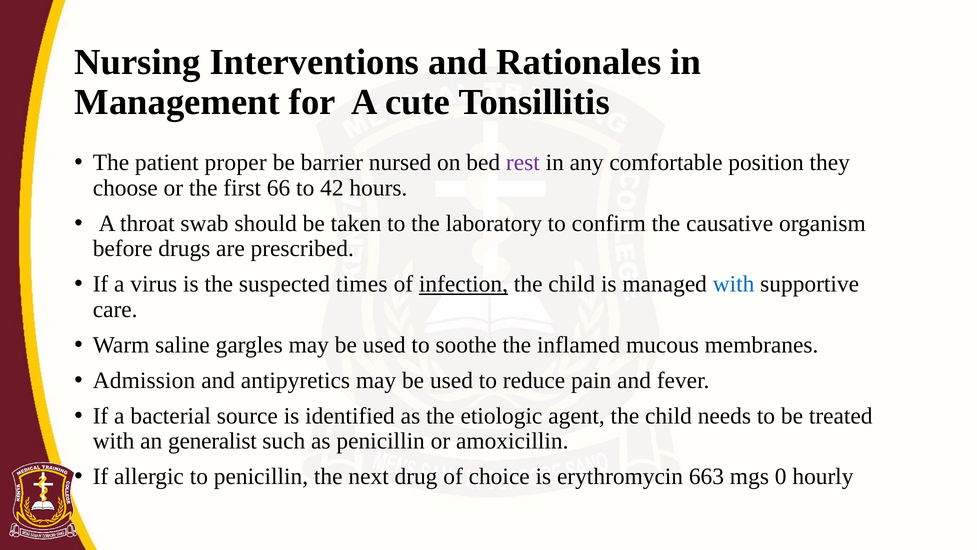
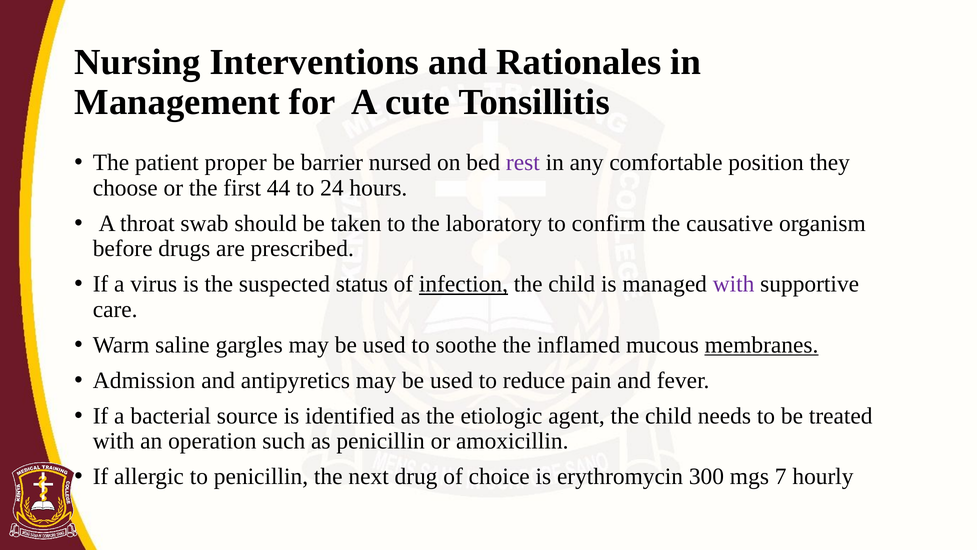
66: 66 -> 44 (279, 188)
42: 42 -> 24 (332, 188)
times: times -> status (362, 284)
with colour: blue -> purple (734, 284)
membranes underline: none -> present (762, 345)
generalist: generalist -> operation (212, 441)
663: 663 -> 300 (706, 476)
0: 0 -> 7 (781, 476)
